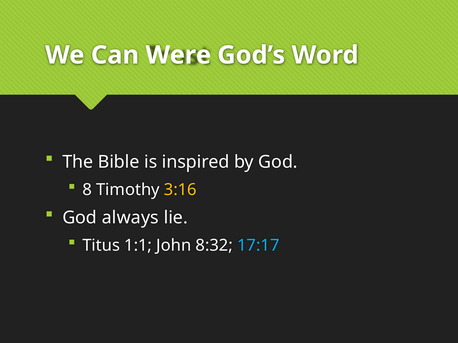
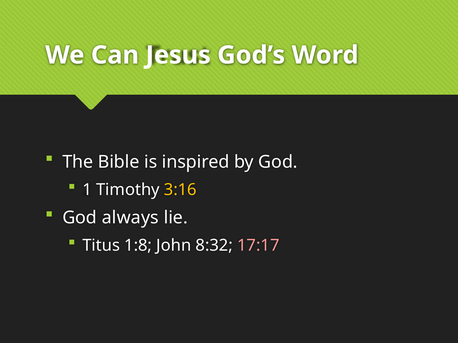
Were: Were -> Jesus (178, 55)
8: 8 -> 1 (87, 190)
1:1: 1:1 -> 1:8 (138, 246)
17:17 colour: light blue -> pink (258, 246)
